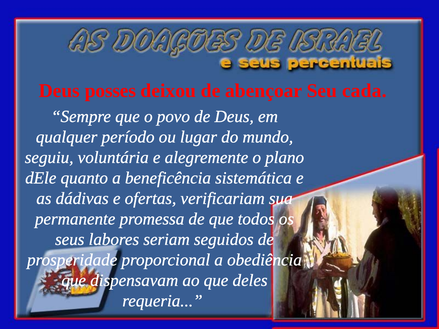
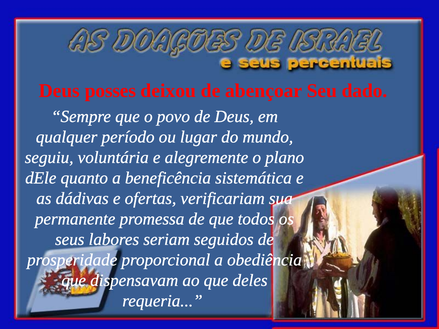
cada: cada -> dado (365, 91)
